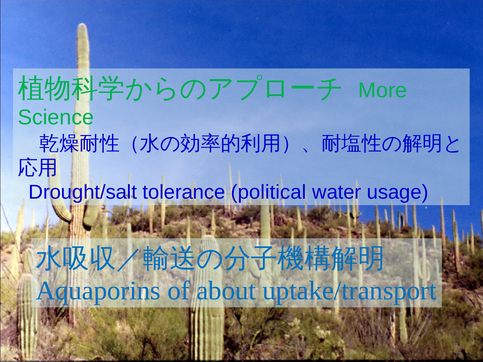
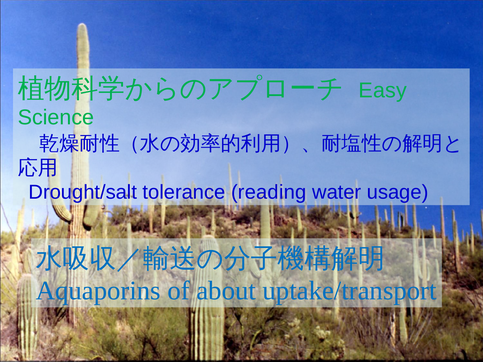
More: More -> Easy (383, 91)
political: political -> reading (269, 192)
